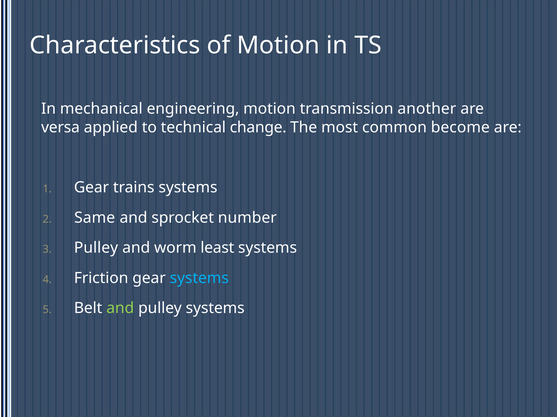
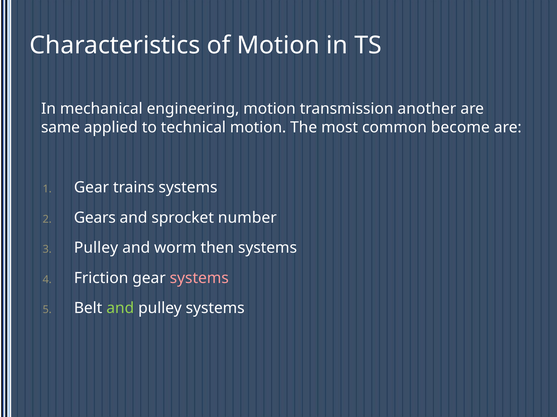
versa: versa -> same (60, 127)
technical change: change -> motion (258, 127)
Same: Same -> Gears (95, 218)
least: least -> then (217, 248)
systems colour: light blue -> pink (199, 278)
